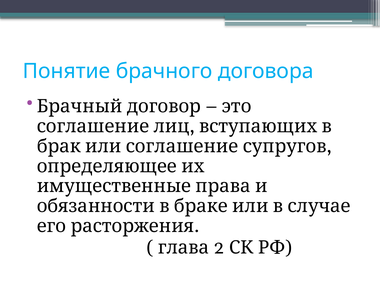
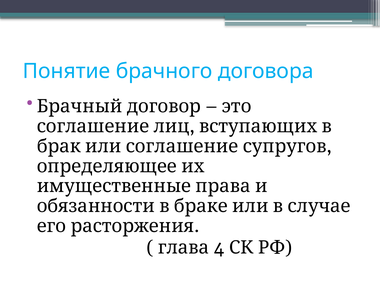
2: 2 -> 4 (219, 247)
